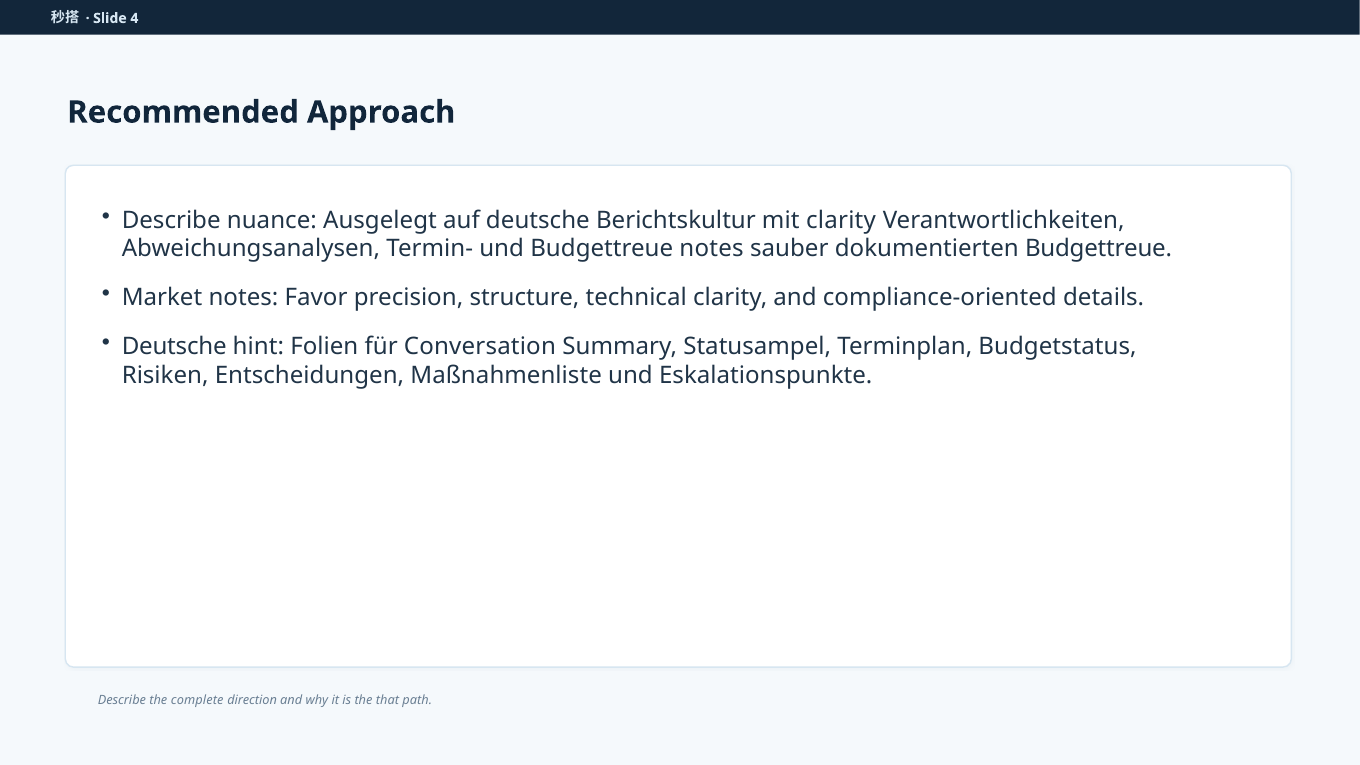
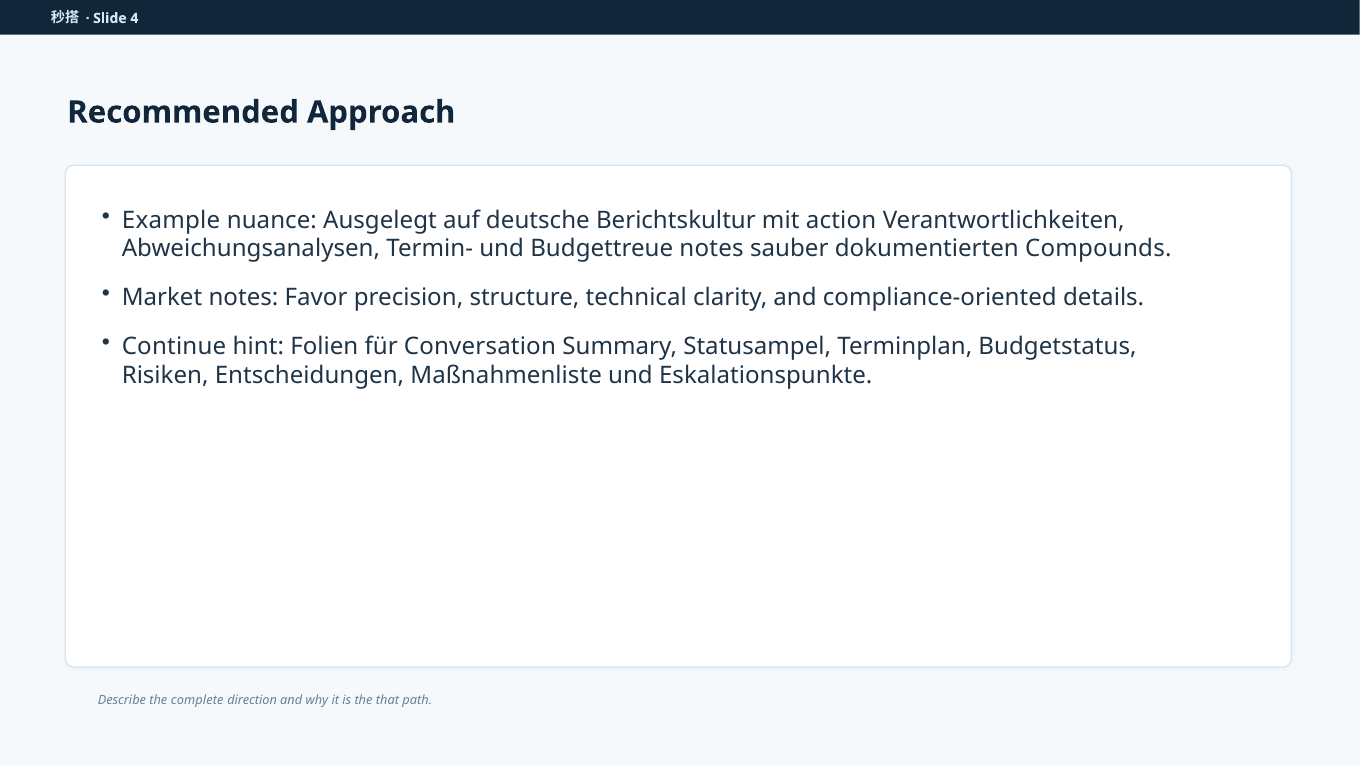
Describe: Describe -> Example (171, 220)
mit clarity: clarity -> action (841, 220)
dokumentierten Budgettreue: Budgettreue -> Compounds (1098, 249)
Deutsche: Deutsche -> Continue (174, 347)
